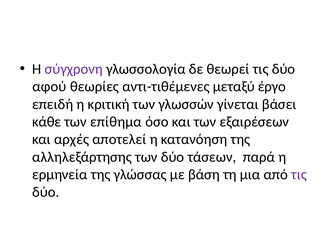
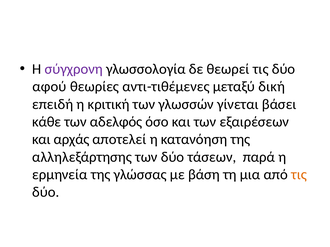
έργο: έργο -> δική (272, 87)
επίθημα: επίθημα -> αδελφός (116, 122)
αρχές: αρχές -> αρχάς (72, 140)
τις colour: purple -> orange (299, 175)
